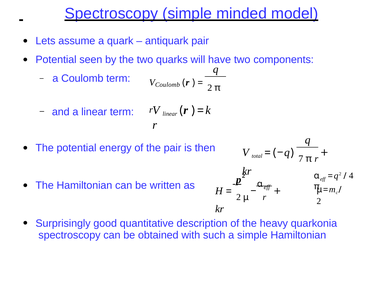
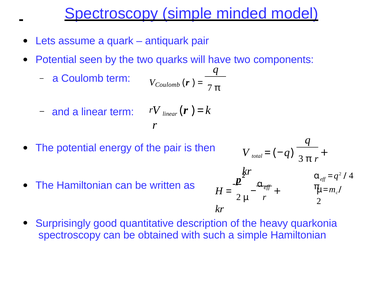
2: 2 -> 7 (210, 88)
7: 7 -> 3 (301, 159)
